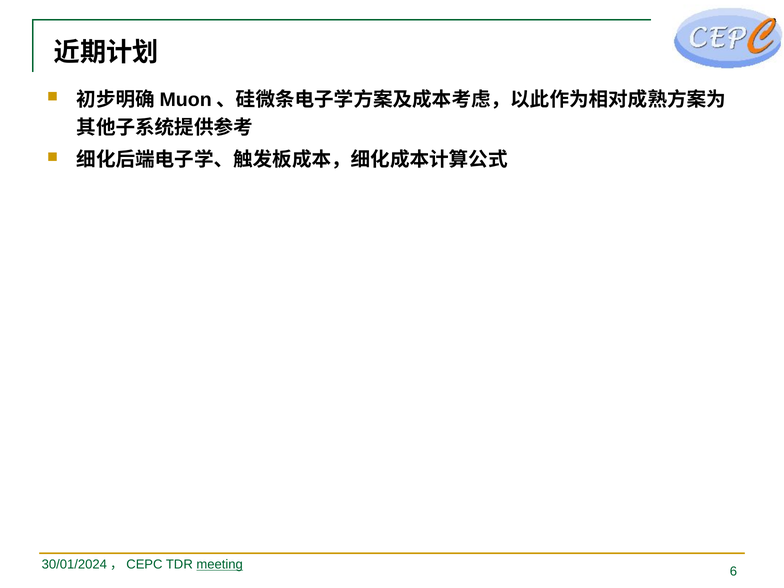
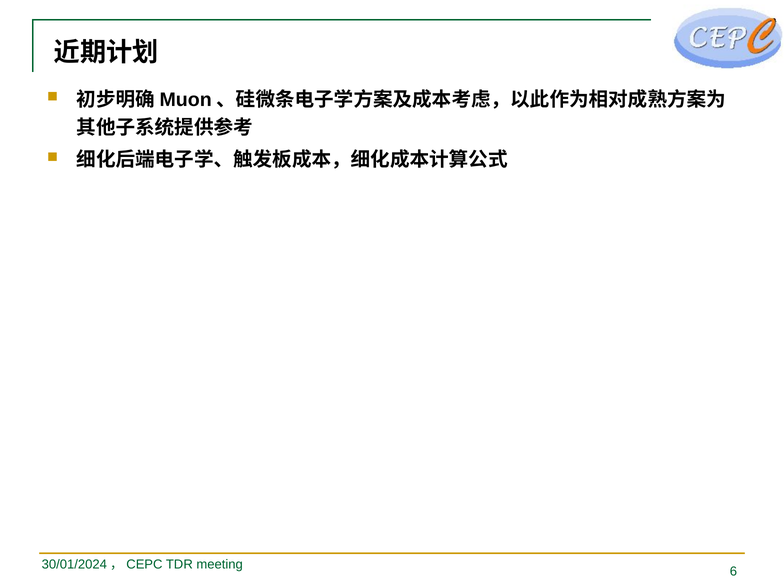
meeting underline: present -> none (220, 565)
